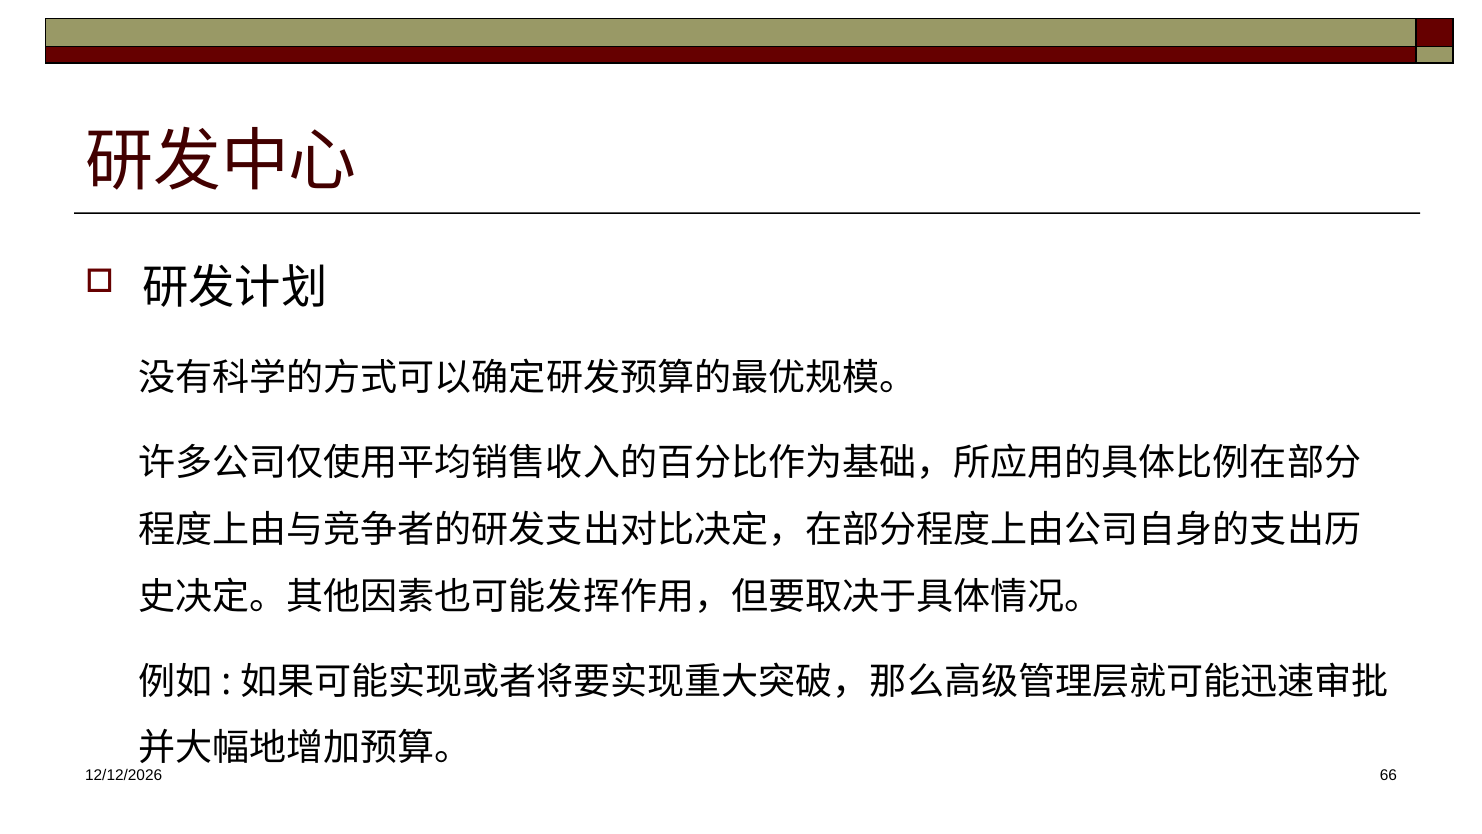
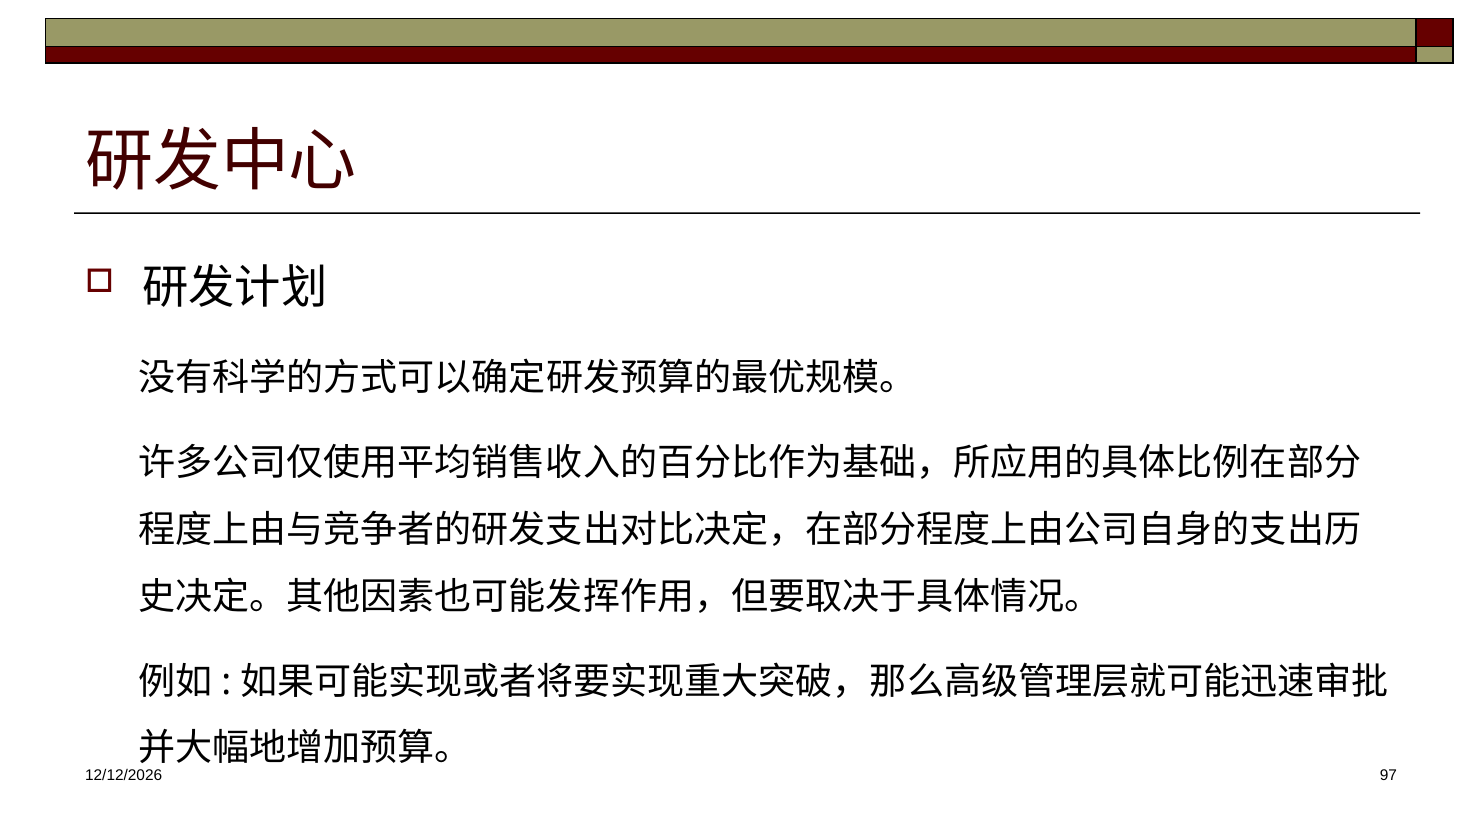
66: 66 -> 97 (1388, 775)
